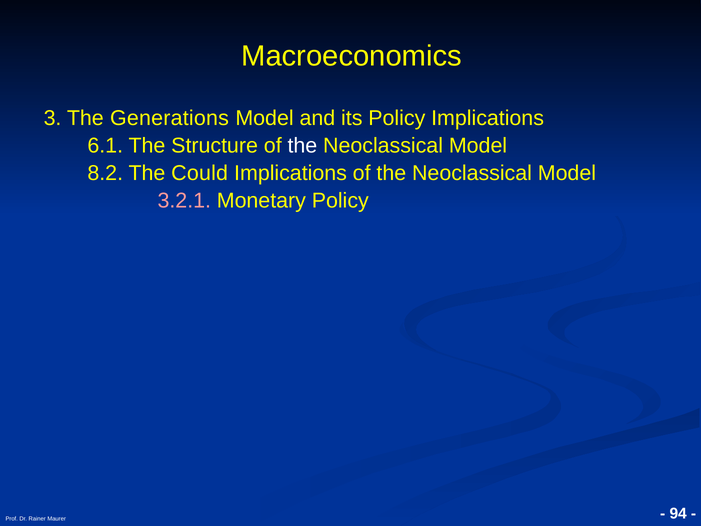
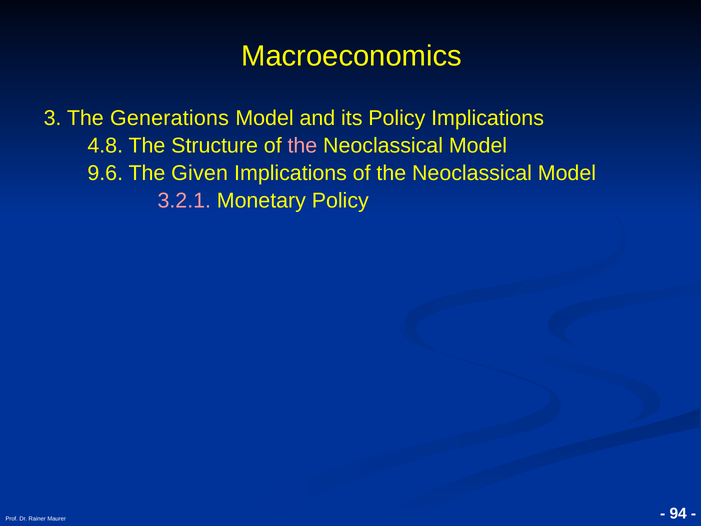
6.1: 6.1 -> 4.8 (105, 146)
the colour: white -> pink (302, 146)
8.2: 8.2 -> 9.6 (105, 173)
Could: Could -> Given (200, 173)
